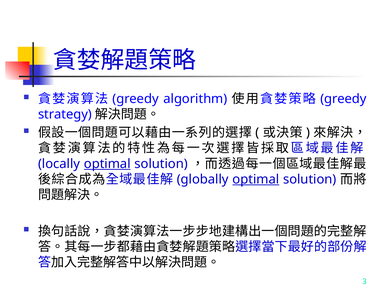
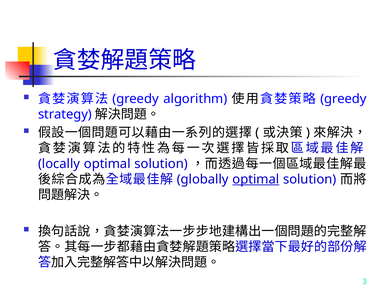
optimal underline: present -> none (107, 164)
